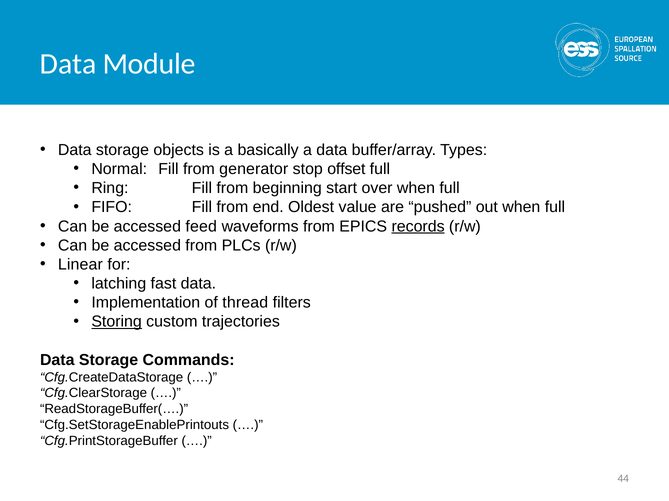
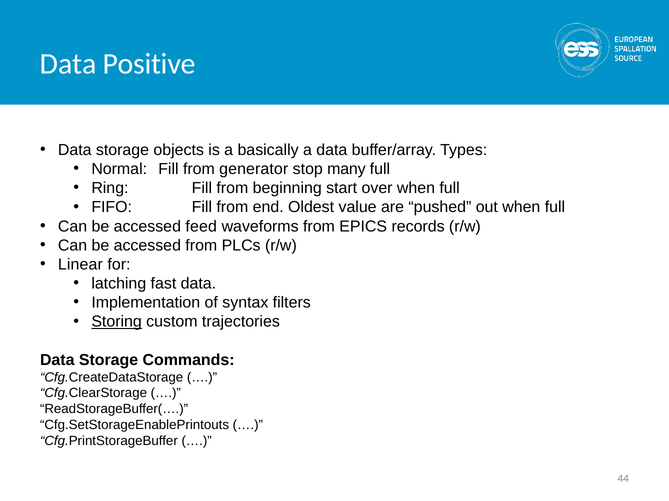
Module: Module -> Positive (149, 64)
offset: offset -> many (346, 169)
records underline: present -> none (418, 227)
thread: thread -> syntax (245, 303)
